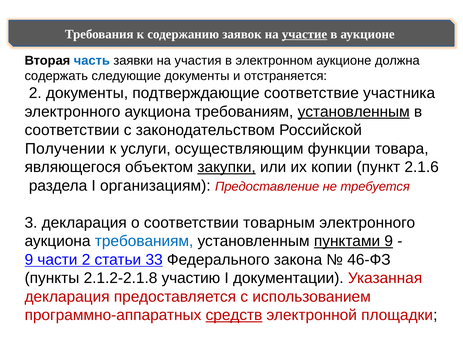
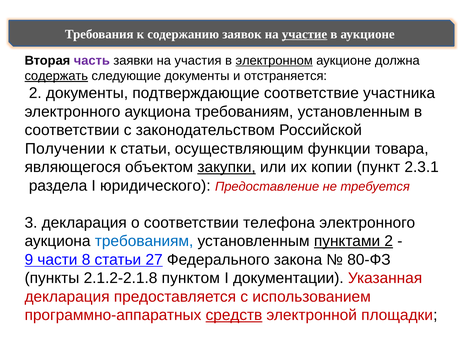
часть colour: blue -> purple (92, 61)
электронном underline: none -> present (274, 61)
содержать underline: none -> present (56, 76)
установленным underline: present -> none (354, 112)
к услуги: услуги -> статьи (146, 149)
2.1.6: 2.1.6 -> 2.3.1 (422, 167)
организациям: организациям -> юридического (155, 186)
товарным: товарным -> телефона (279, 223)
пунктами 9: 9 -> 2 (389, 241)
части 2: 2 -> 8 (86, 260)
33: 33 -> 27 (154, 260)
46-ФЗ: 46-ФЗ -> 80-ФЗ (369, 260)
участию: участию -> пунктом (191, 278)
